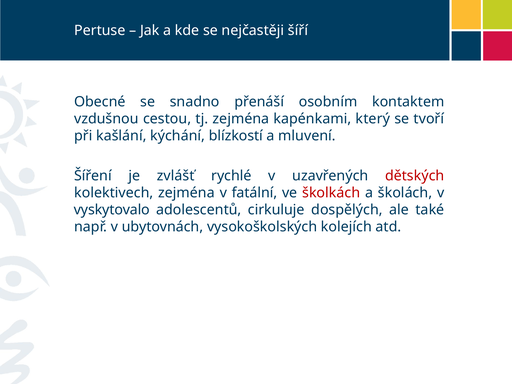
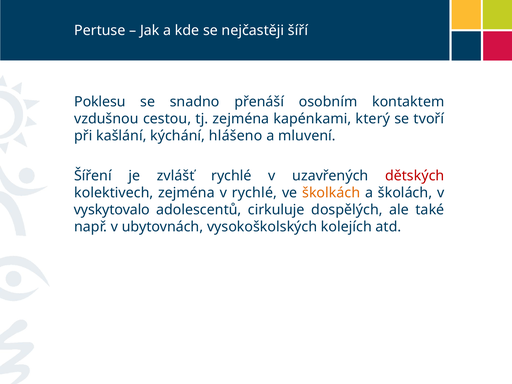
Obecné: Obecné -> Poklesu (100, 102)
blízkostí: blízkostí -> hlášeno (236, 136)
v fatální: fatální -> rychlé (254, 193)
školkách colour: red -> orange (331, 193)
